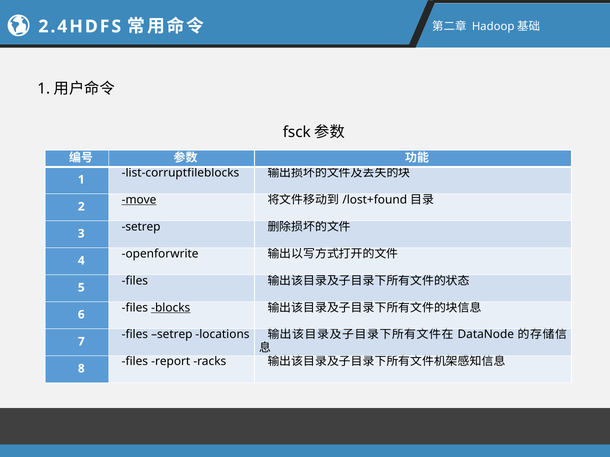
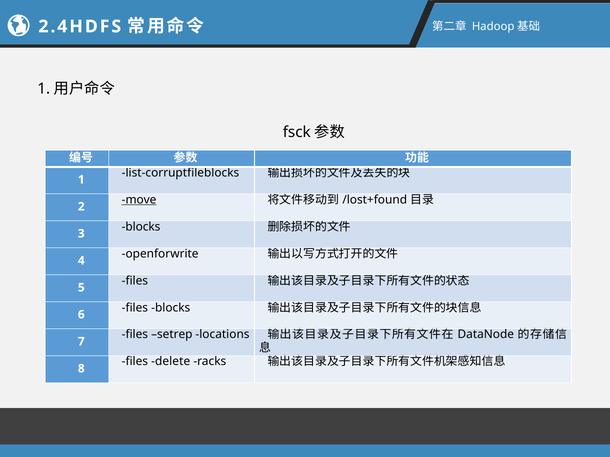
setrep: setrep -> blocks (141, 227)
blocks underline: present -> none (171, 308)
report: report -> delete (171, 362)
